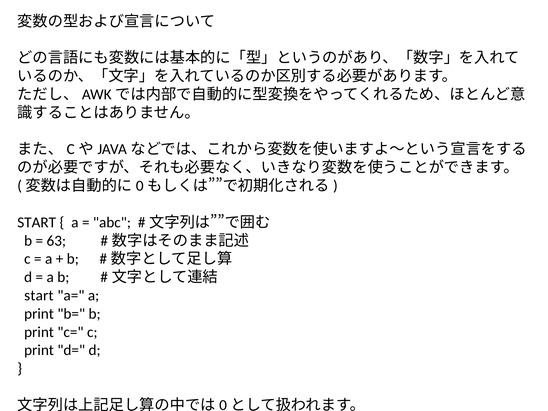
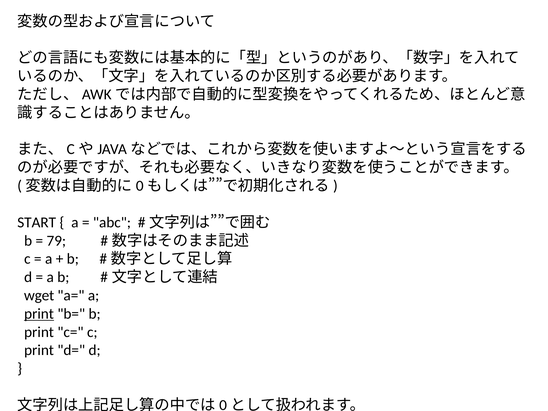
63: 63 -> 79 (56, 241)
start: start -> wget (39, 295)
print underline: none -> present (39, 314)
